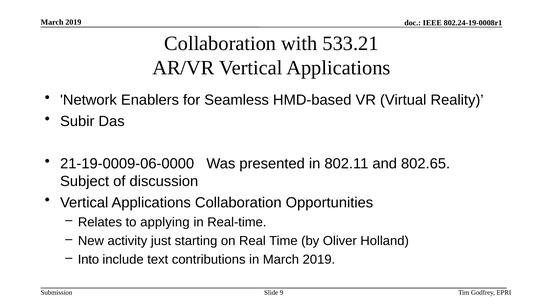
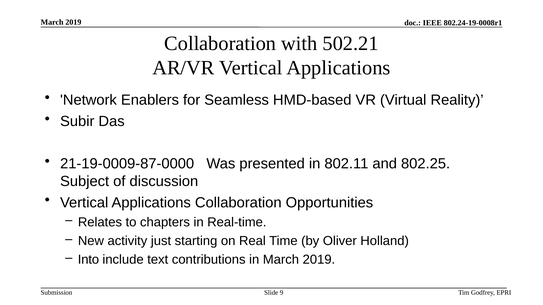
533.21: 533.21 -> 502.21 (351, 43)
21-19-0009-06-0000: 21-19-0009-06-0000 -> 21-19-0009-87-0000 (127, 164)
802.65: 802.65 -> 802.25 (426, 164)
applying: applying -> chapters (165, 222)
